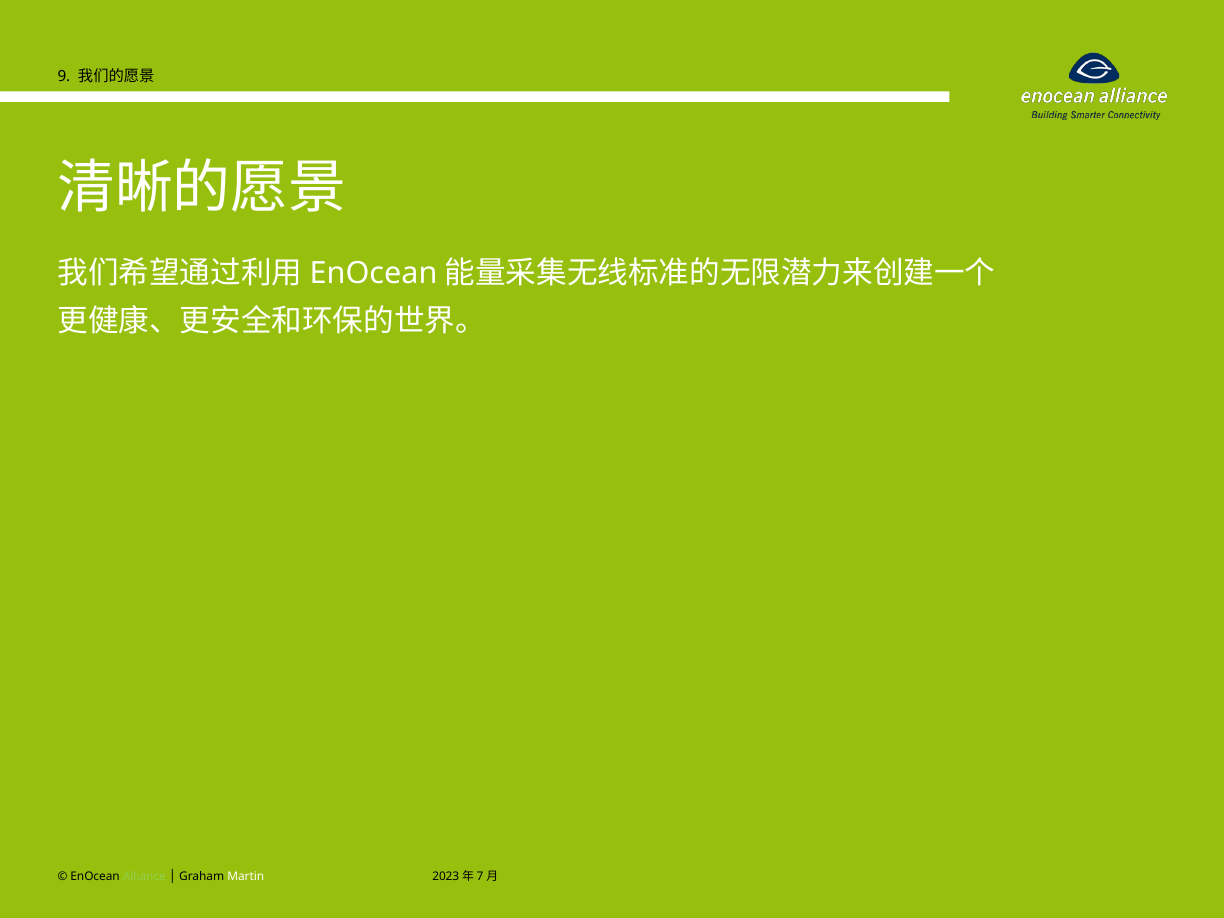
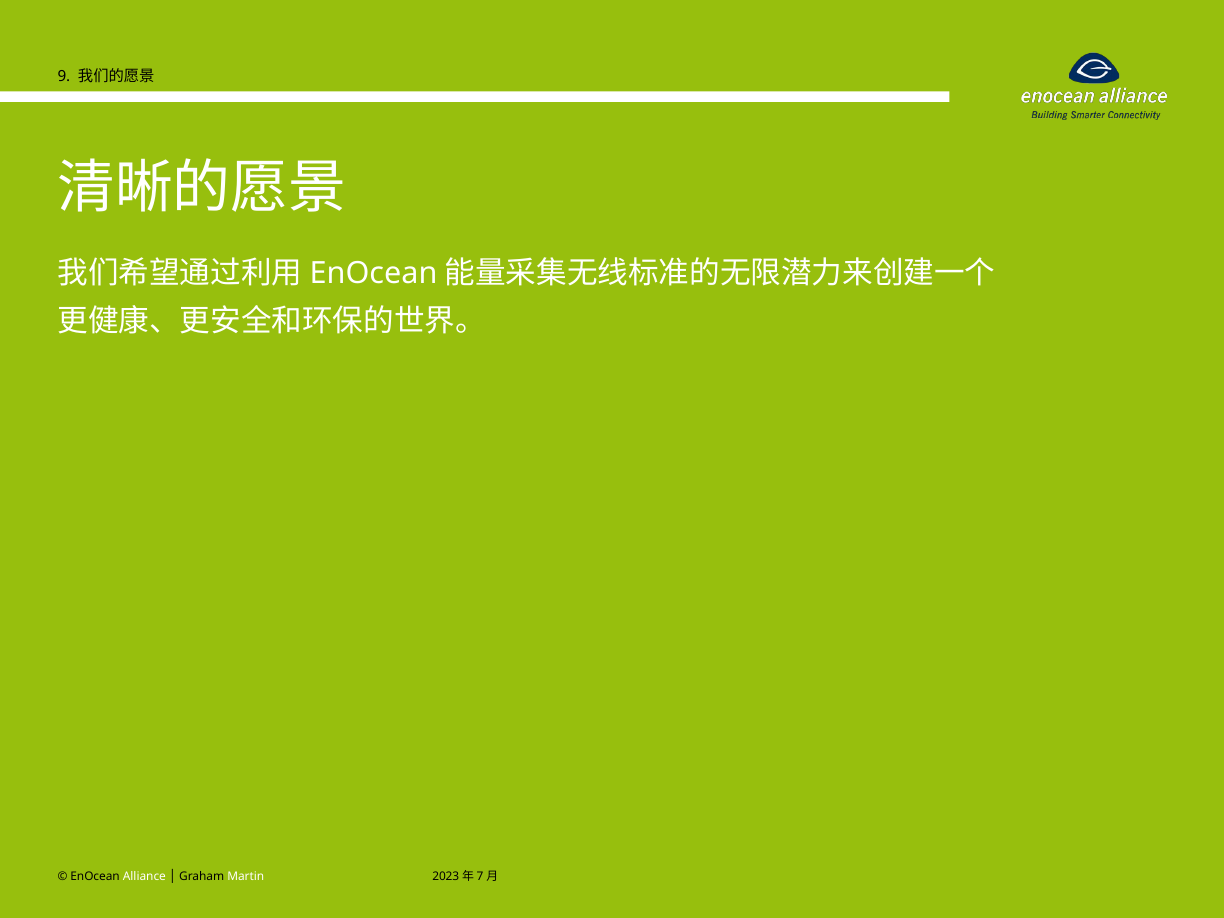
Alliance colour: light green -> white (144, 877)
